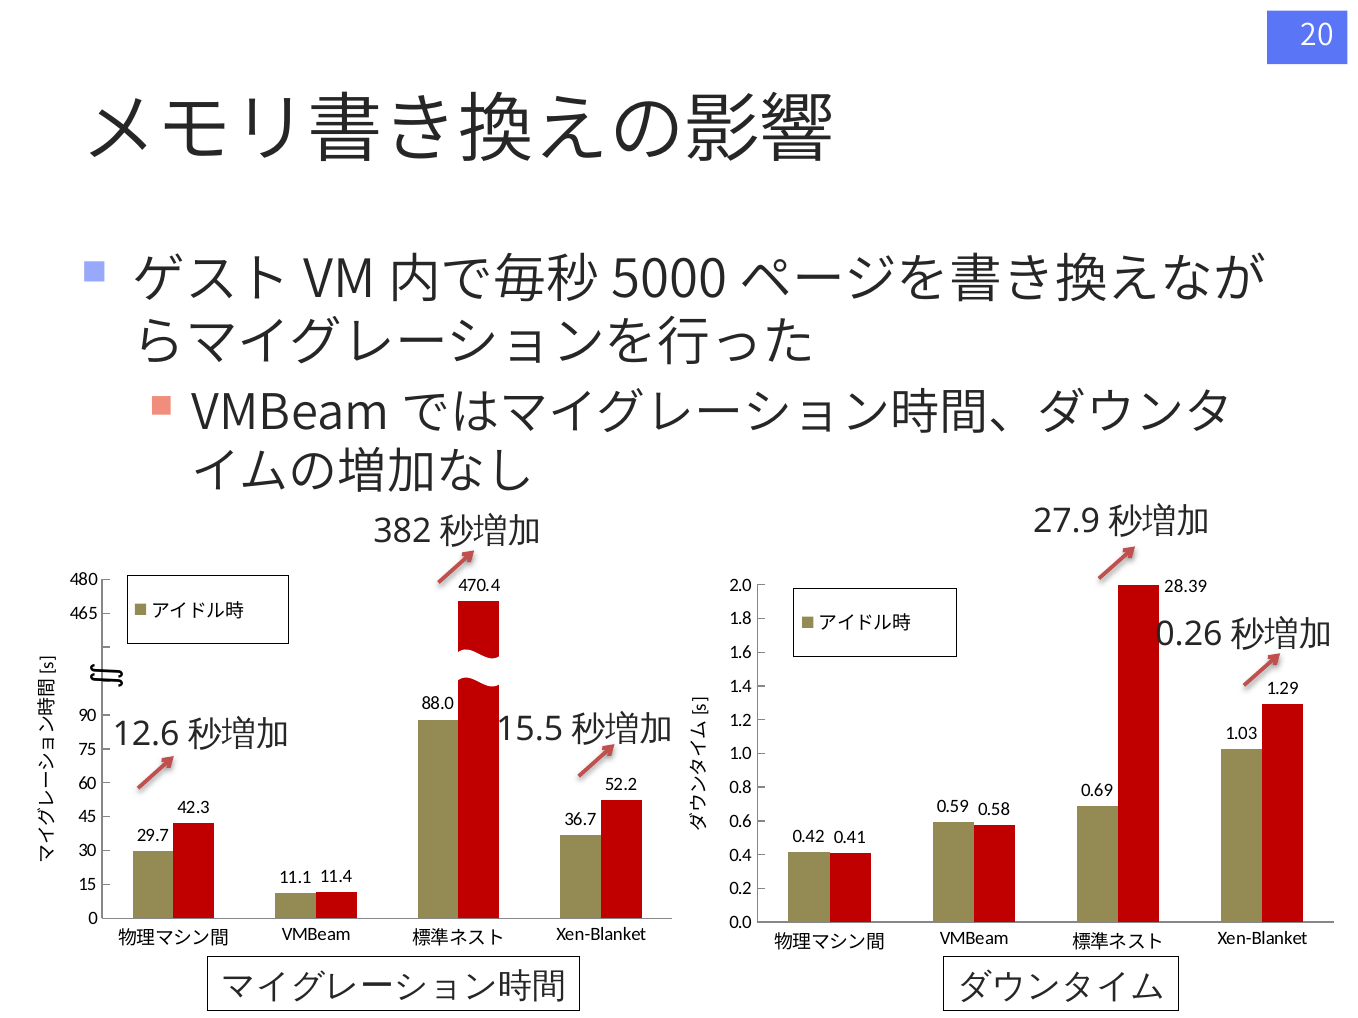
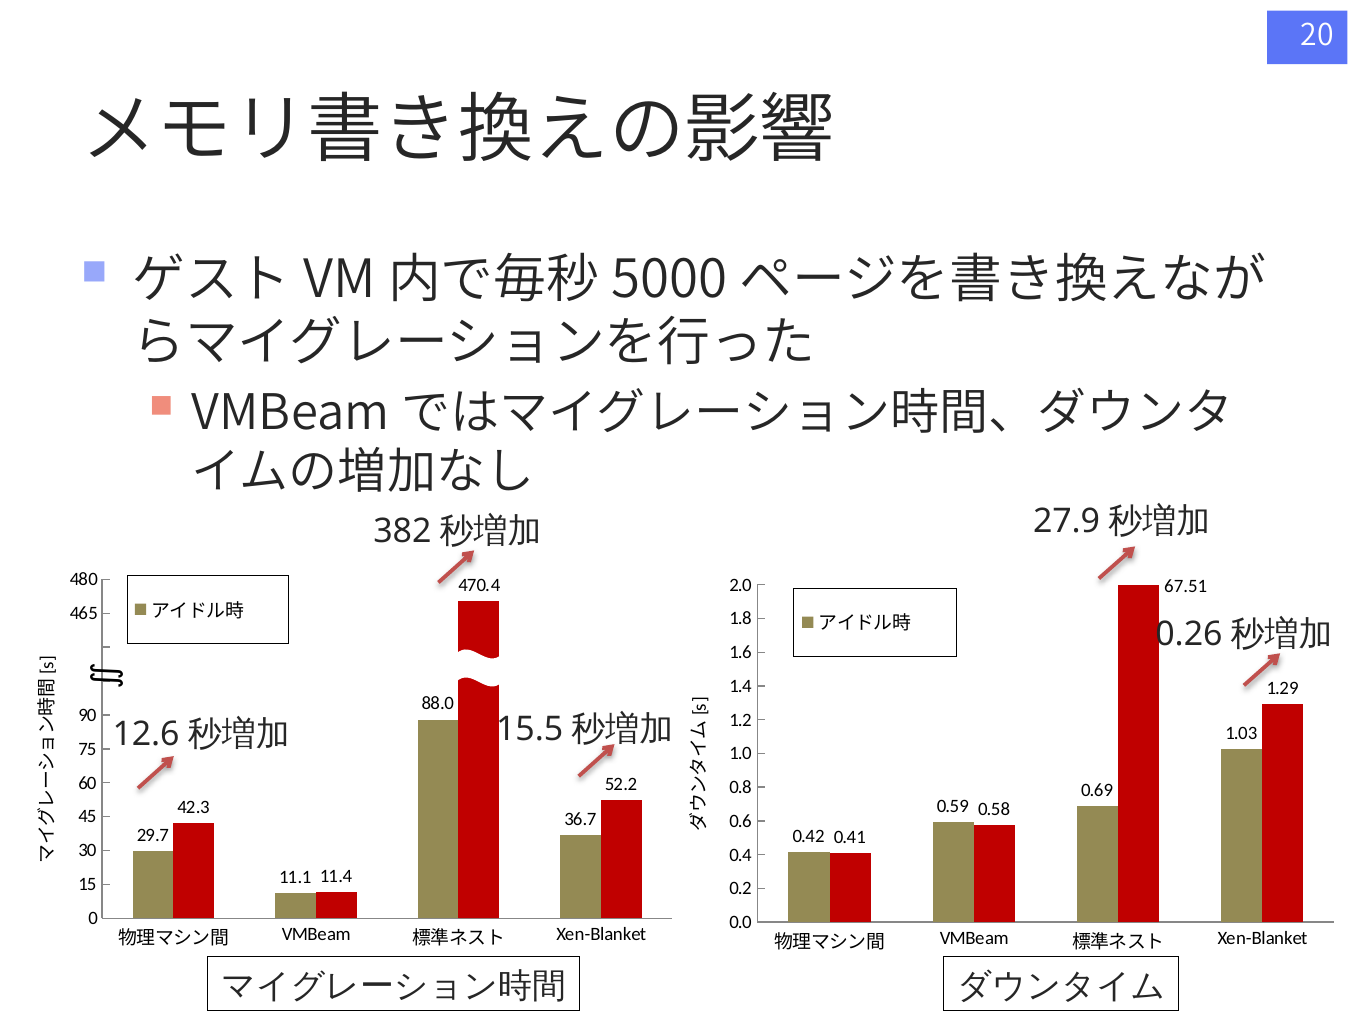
28.39: 28.39 -> 67.51 (1186, 587)
